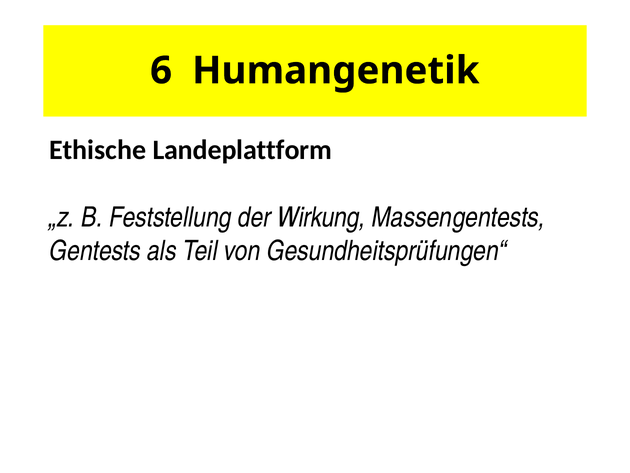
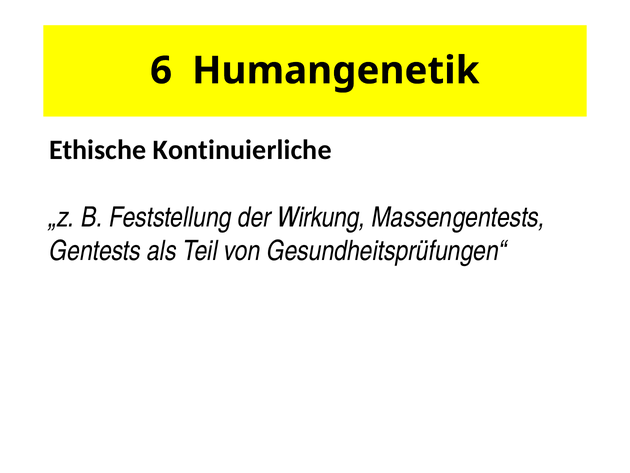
Landeplattform: Landeplattform -> Kontinuierliche (242, 150)
